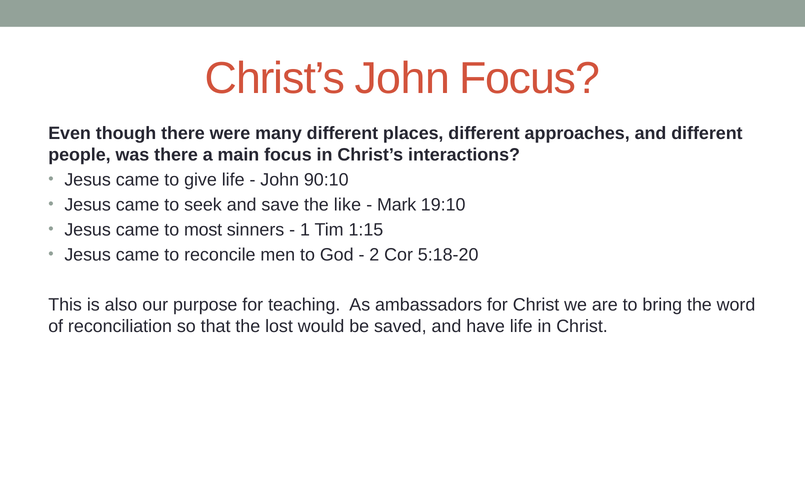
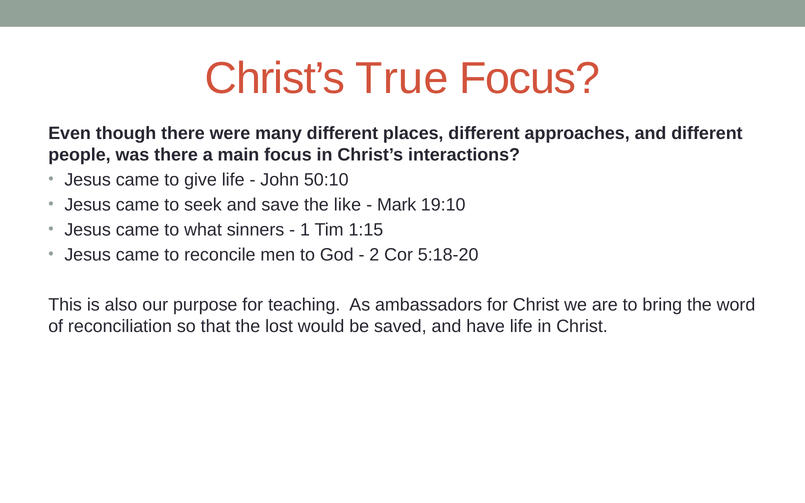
Christ’s John: John -> True (402, 79)
90:10: 90:10 -> 50:10 (326, 180)
most: most -> what (203, 230)
